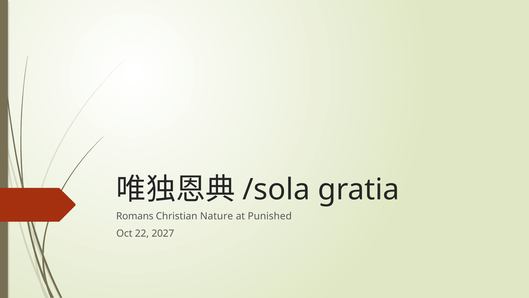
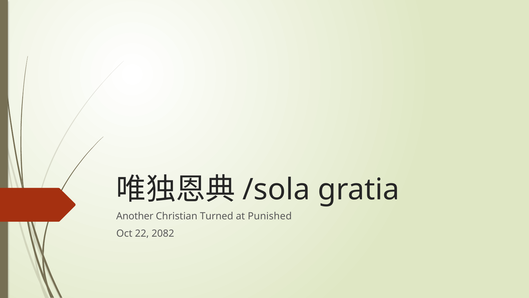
Romans: Romans -> Another (135, 216)
Nature: Nature -> Turned (217, 216)
2027: 2027 -> 2082 (163, 233)
